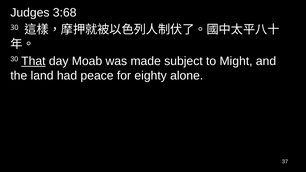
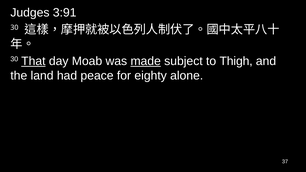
3:68: 3:68 -> 3:91 (65, 13)
made underline: none -> present (146, 61)
Might: Might -> Thigh (236, 61)
